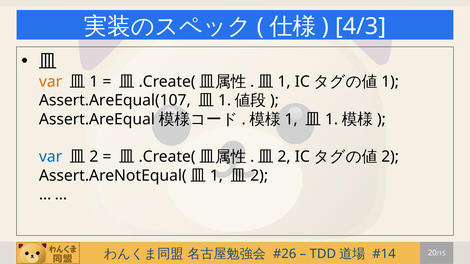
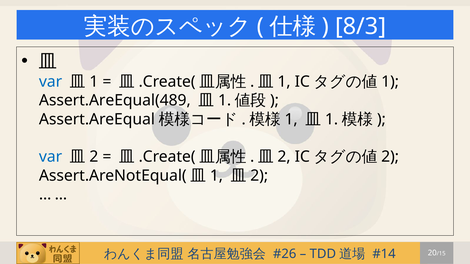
4/3: 4/3 -> 8/3 (361, 26)
var colour: orange -> blue (51, 82)
Assert.AreEqual(107: Assert.AreEqual(107 -> Assert.AreEqual(489 (115, 101)
